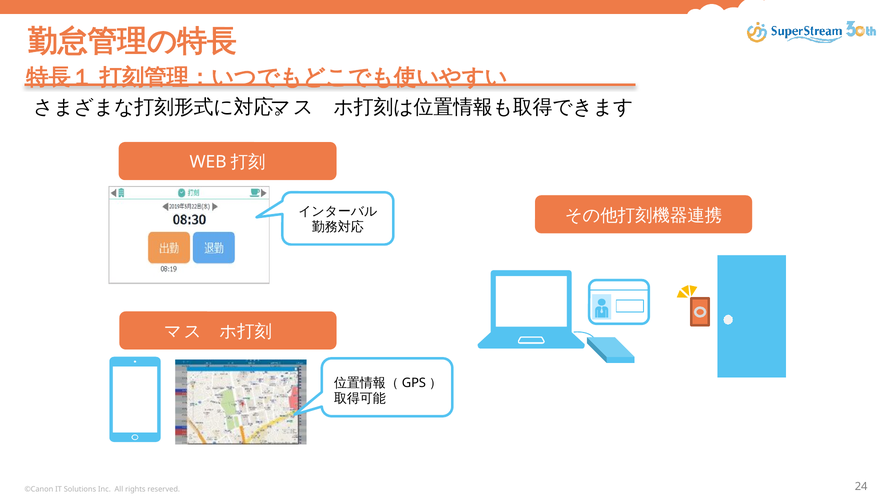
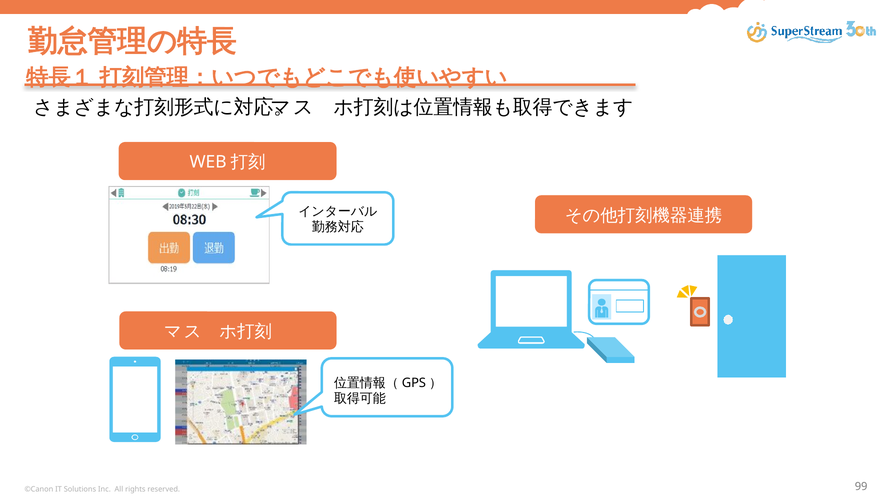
24: 24 -> 99 (861, 487)
